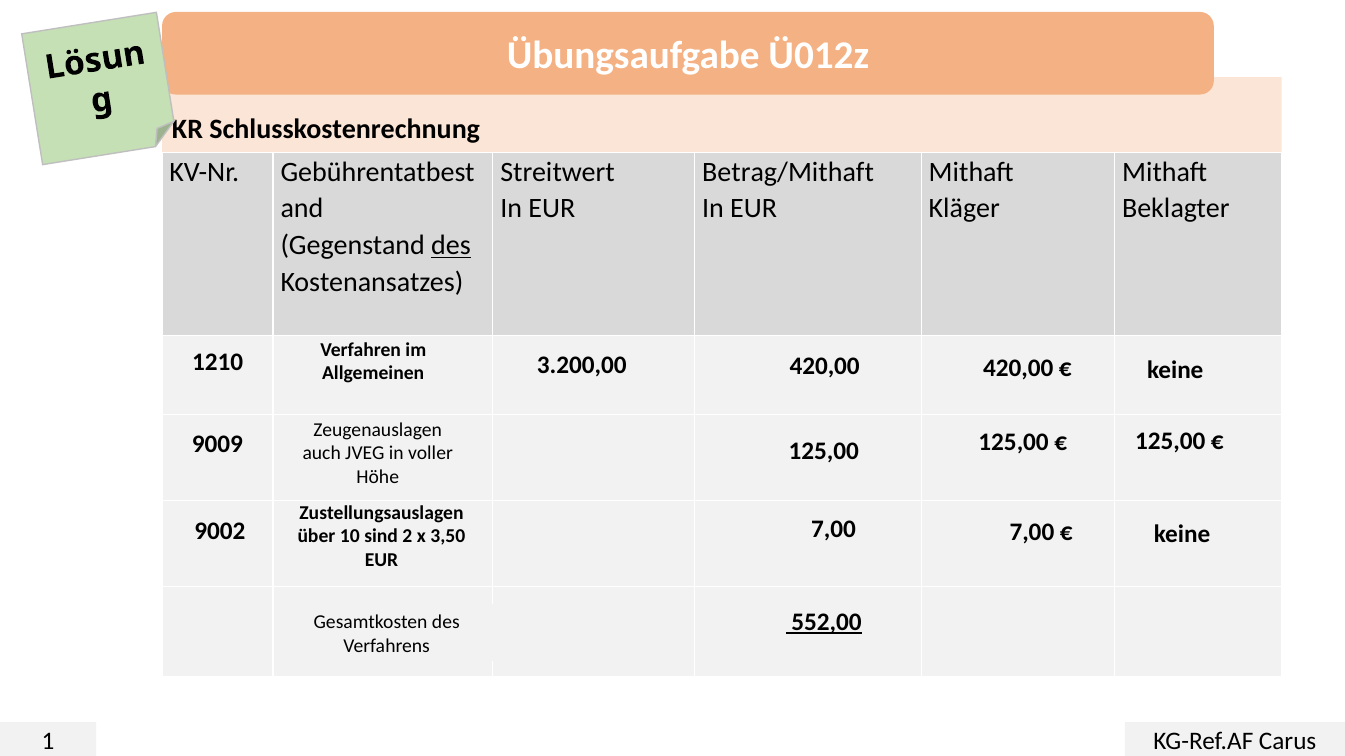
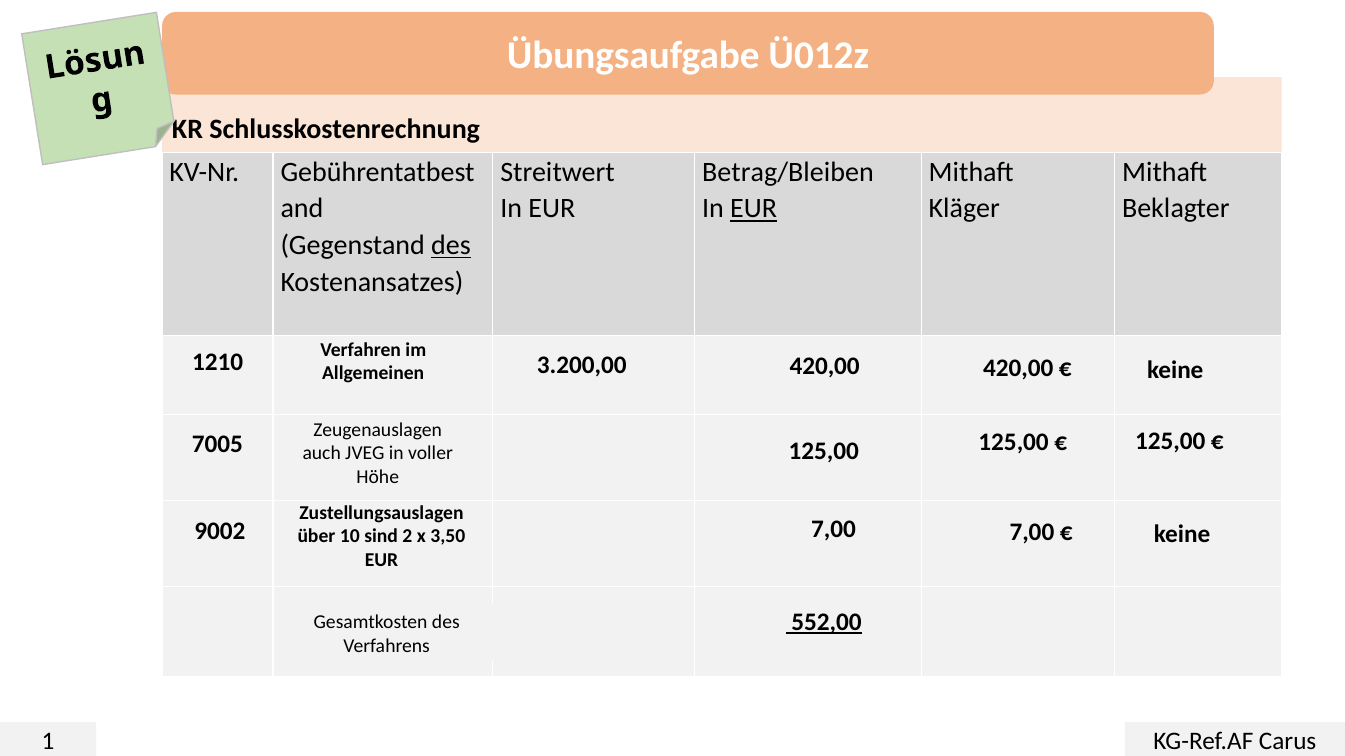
Betrag/Mithaft: Betrag/Mithaft -> Betrag/Bleiben (788, 172)
EUR underline: none -> present (754, 209)
9009: 9009 -> 7005 (217, 445)
